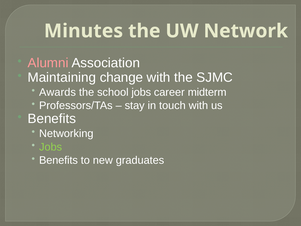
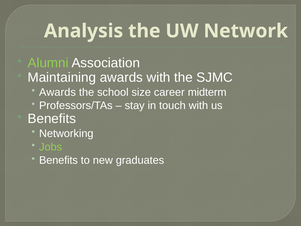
Minutes: Minutes -> Analysis (84, 31)
Alumni colour: pink -> light green (48, 63)
Maintaining change: change -> awards (121, 77)
school jobs: jobs -> size (141, 92)
